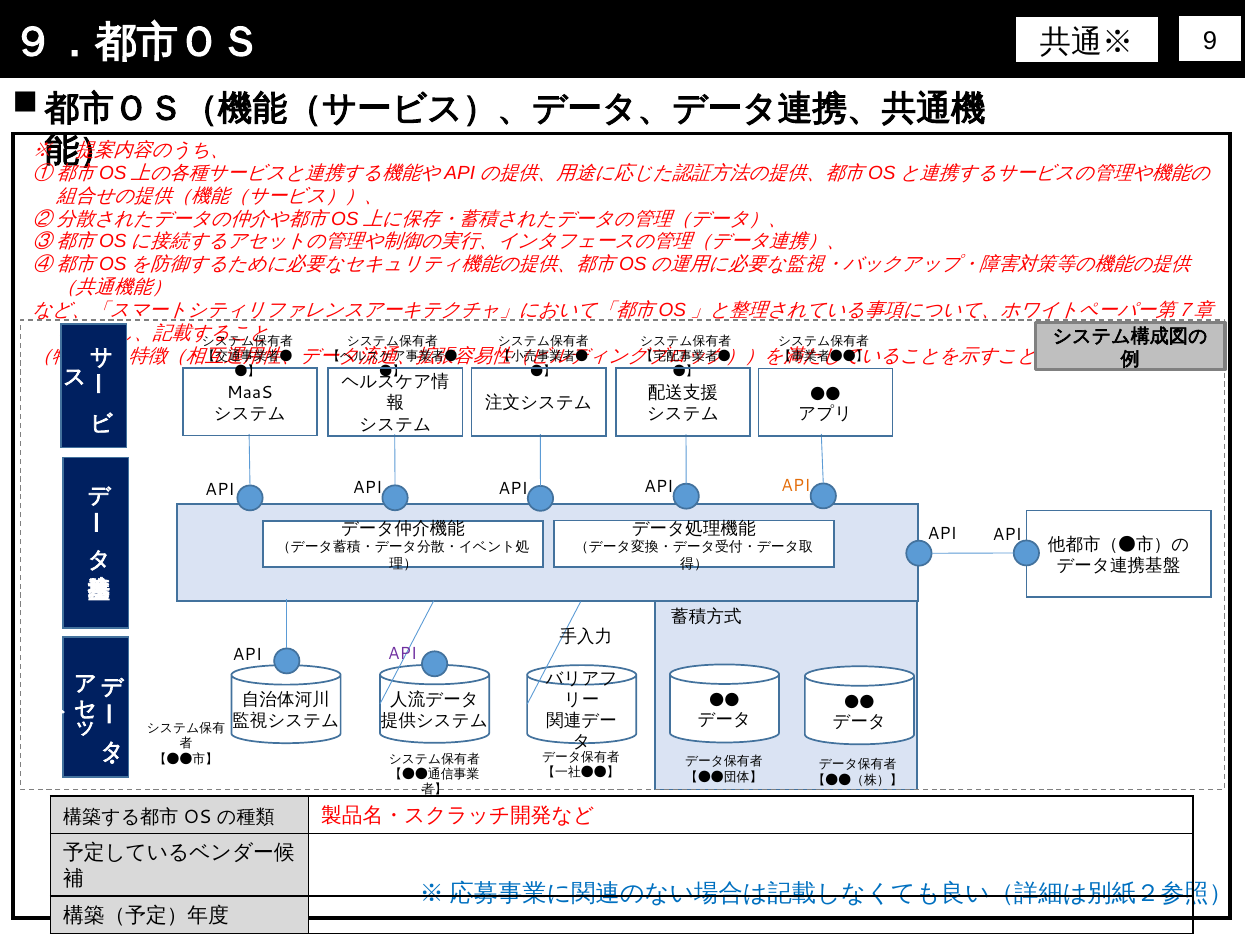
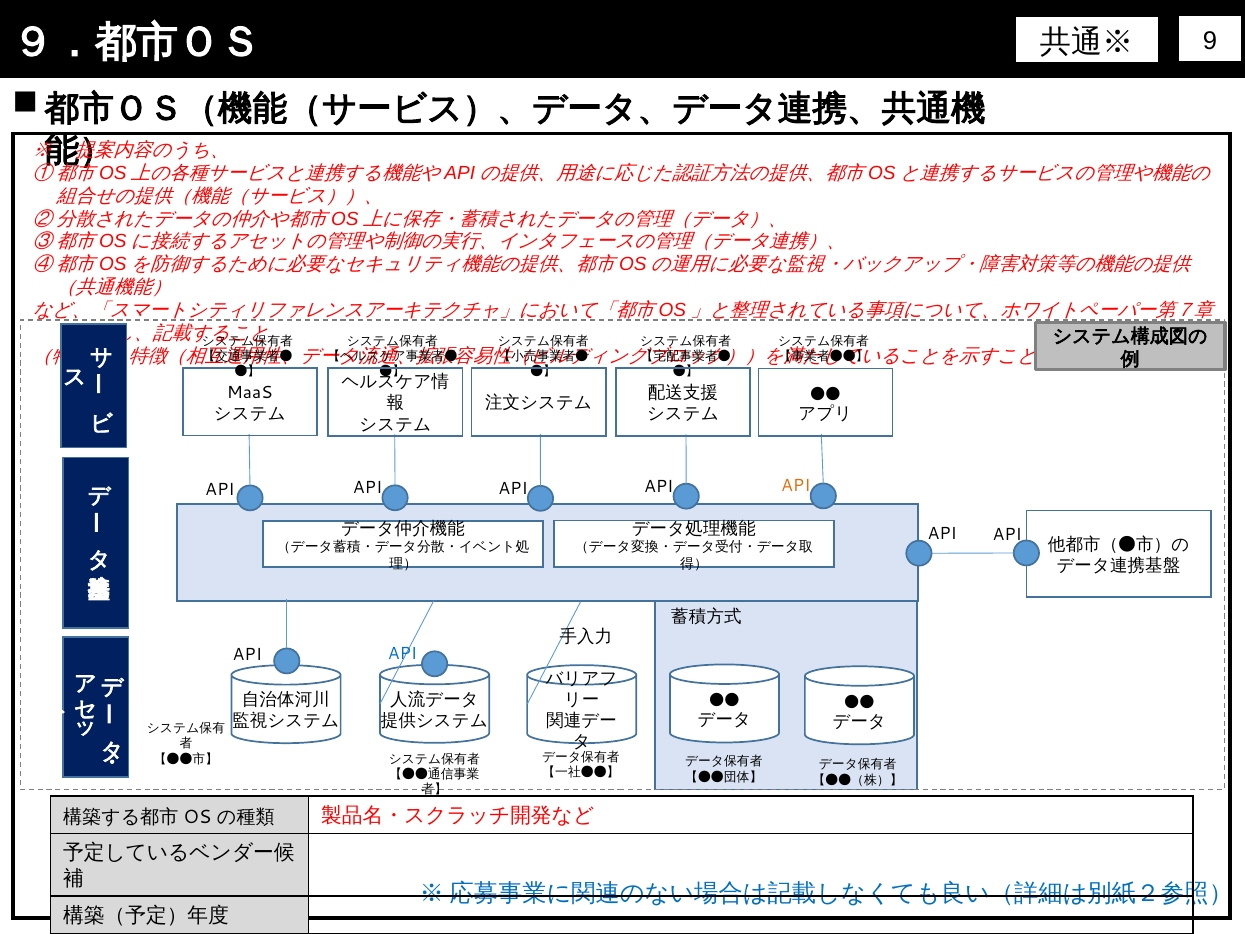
API colour: purple -> blue (402, 653)
